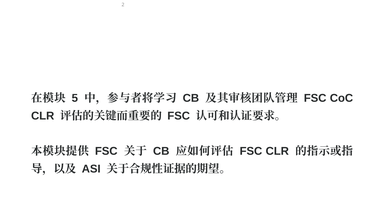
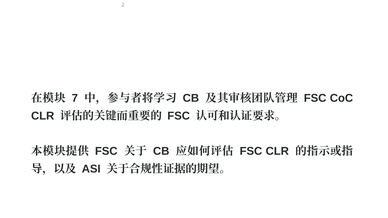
5: 5 -> 7 (75, 98)
